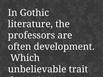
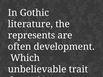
professors: professors -> represents (32, 35)
